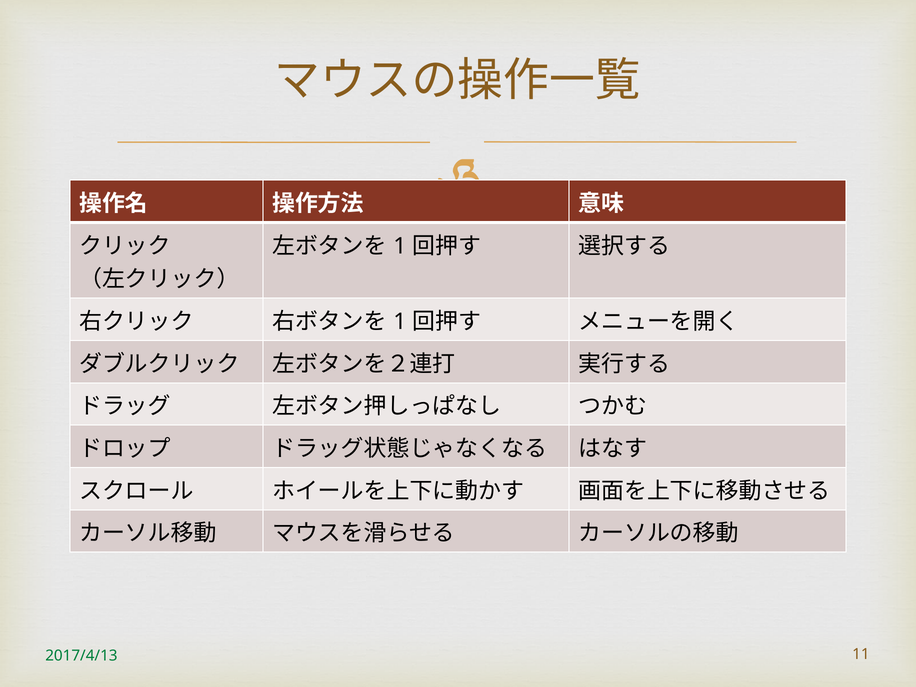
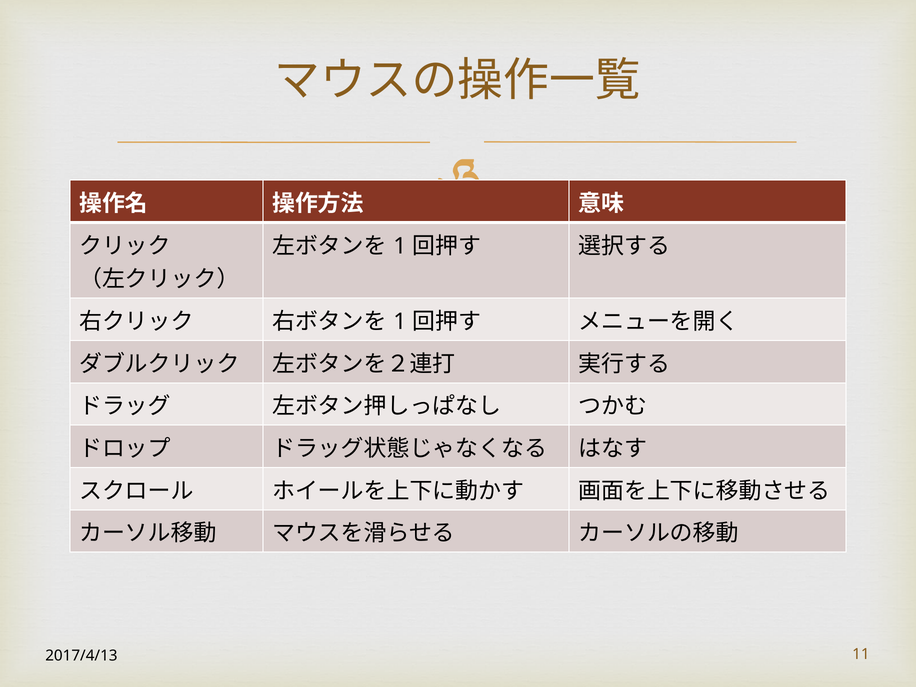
2017/4/13 colour: green -> black (81, 656)
